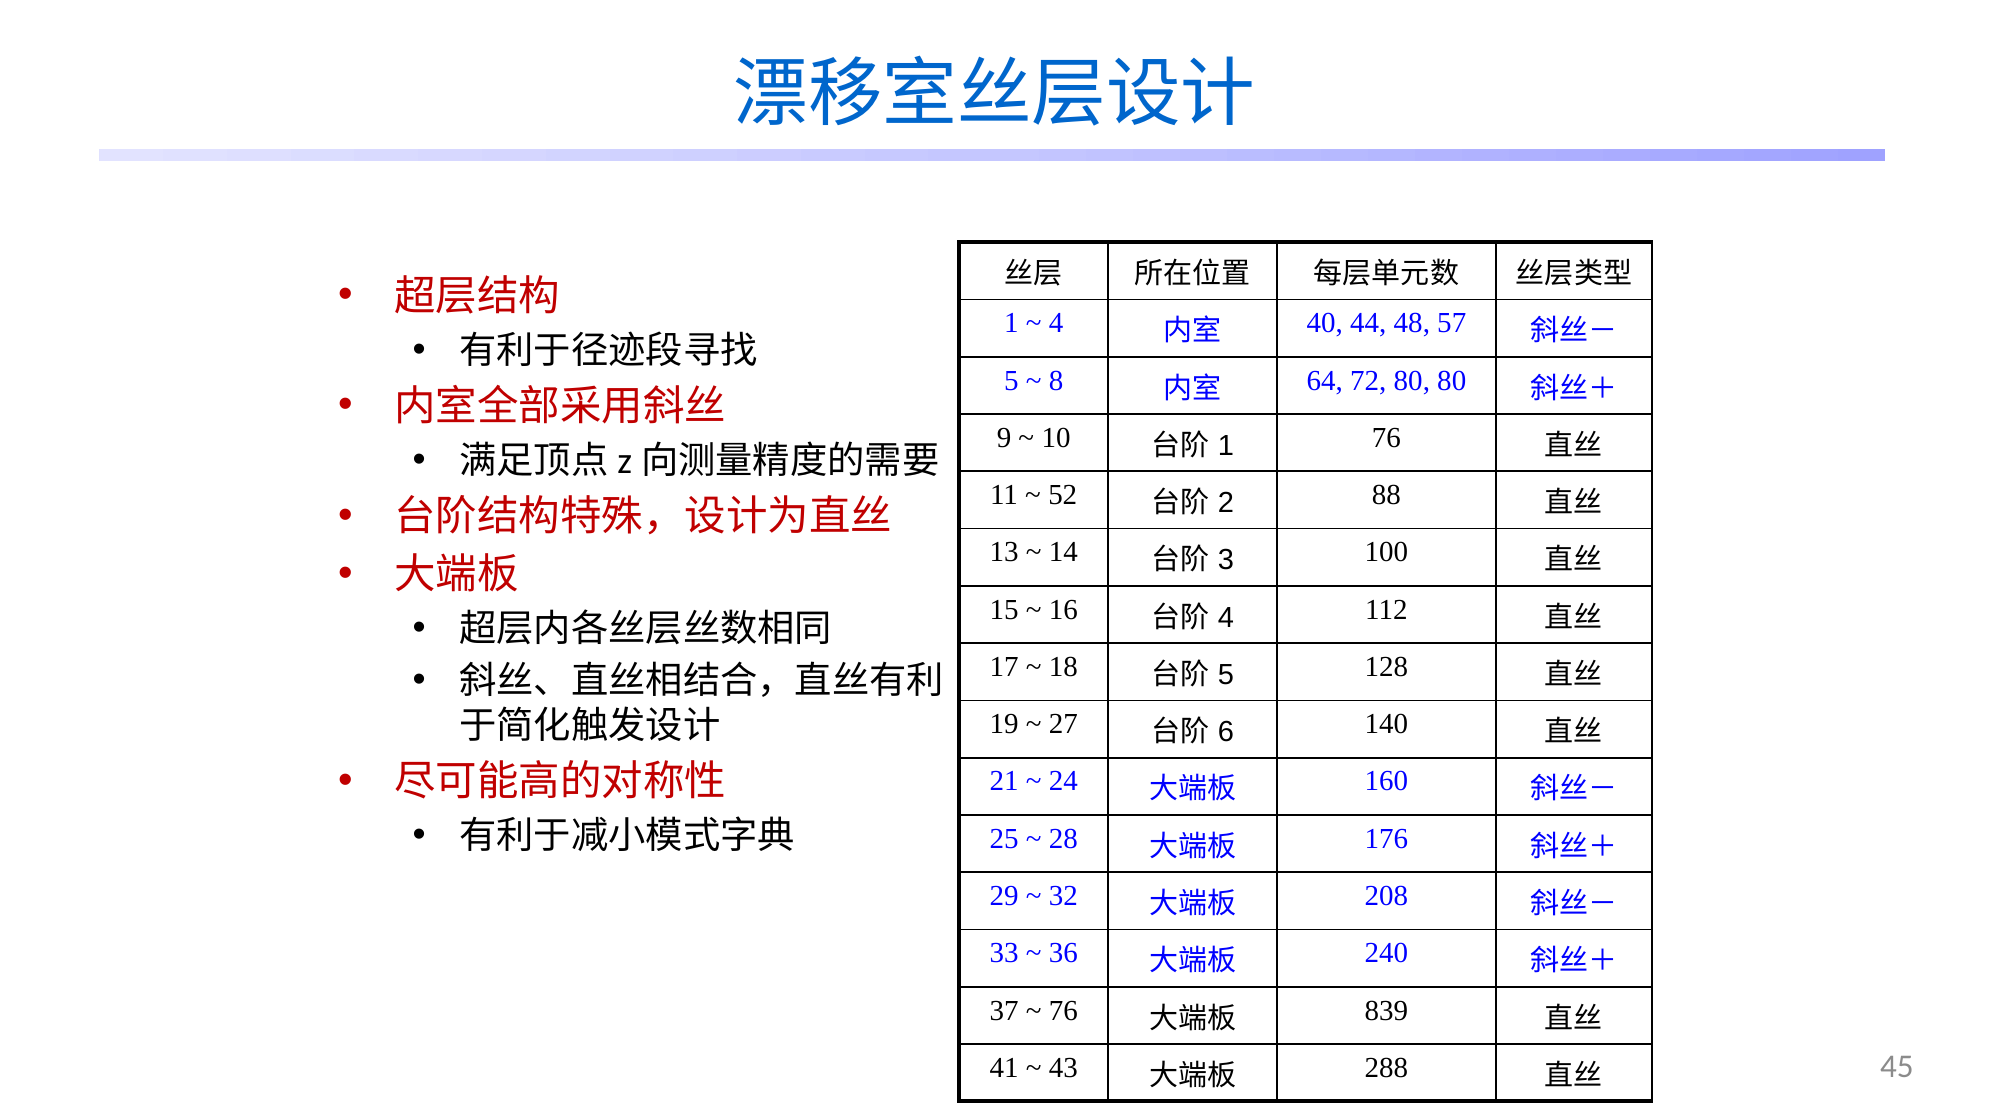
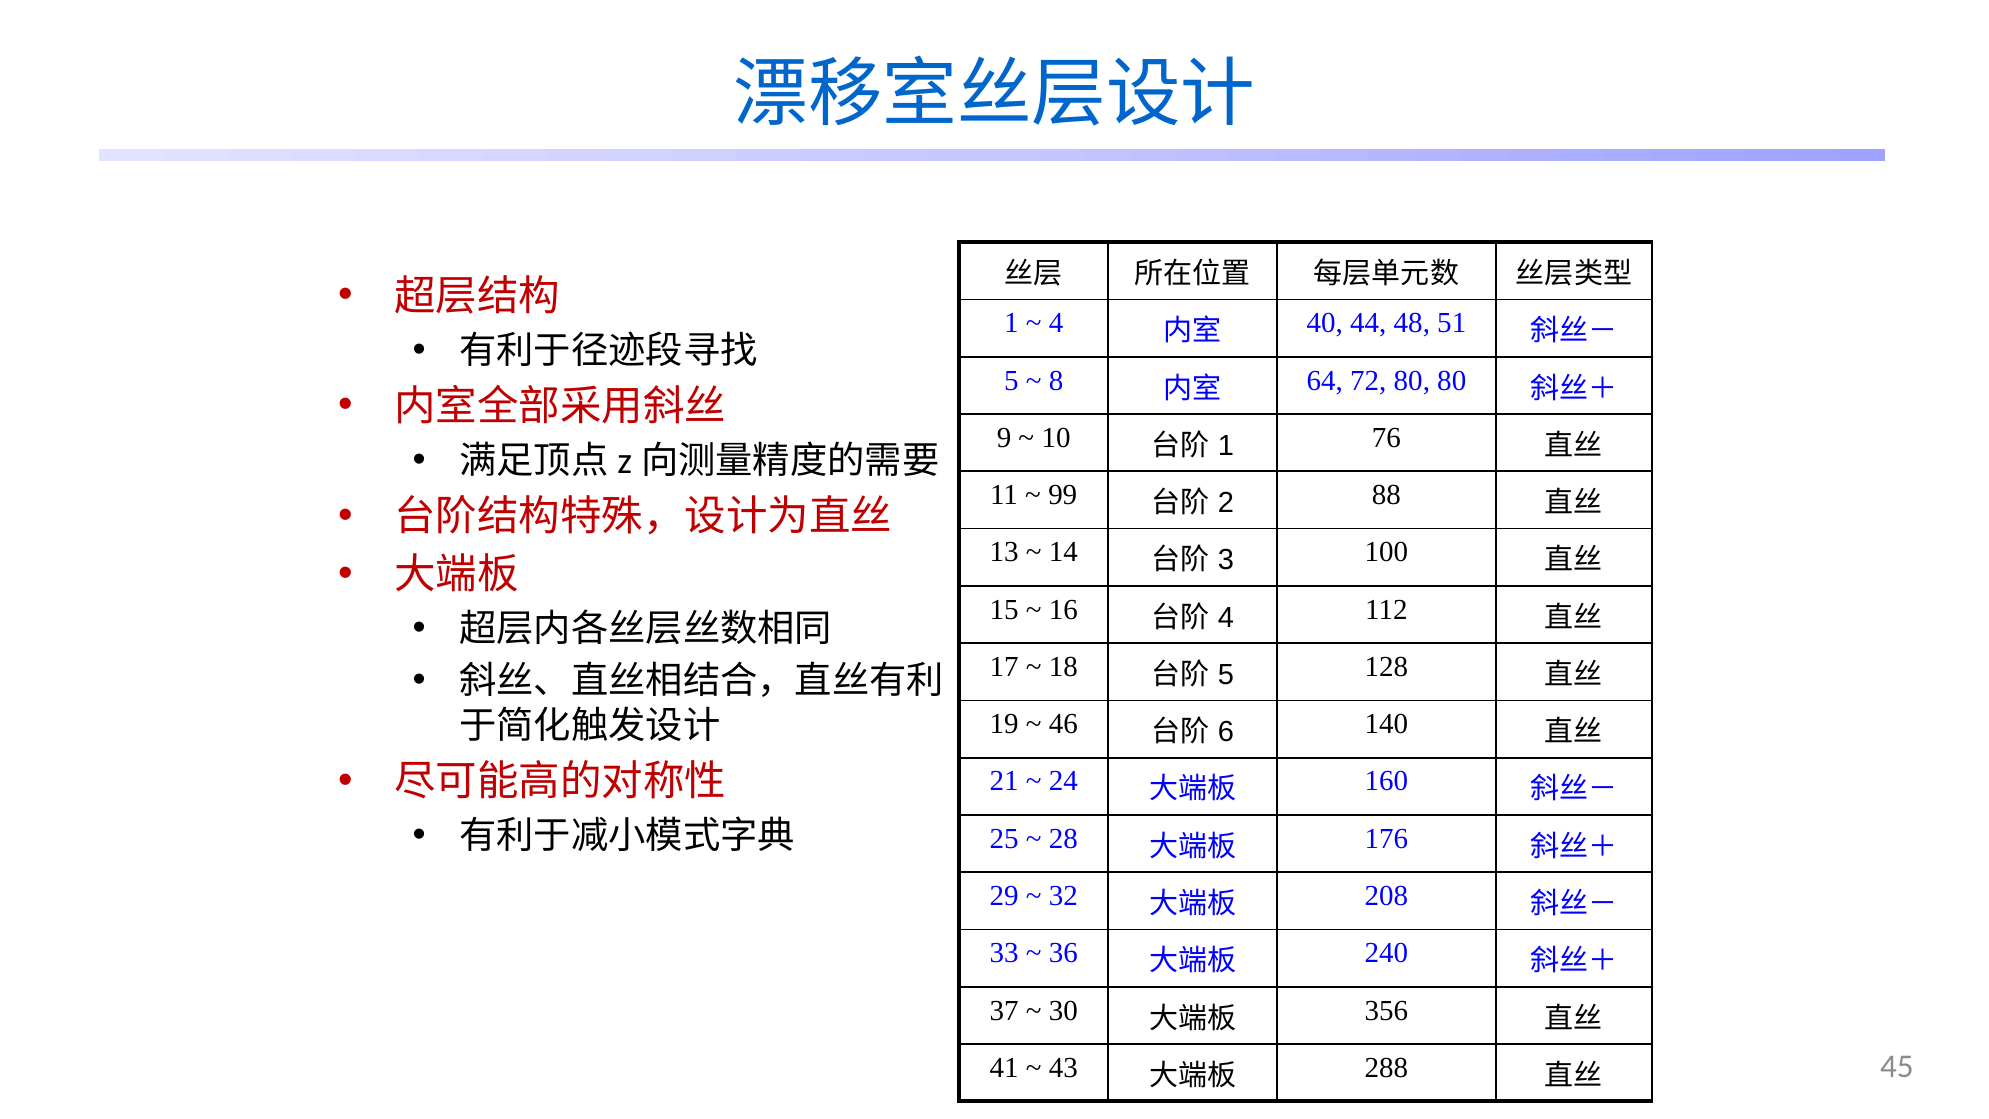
57: 57 -> 51 (1452, 323)
52: 52 -> 99 (1063, 495)
27: 27 -> 46 (1063, 724)
76: 76 -> 30 (1063, 1010)
839: 839 -> 356 (1386, 1010)
